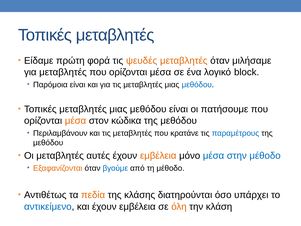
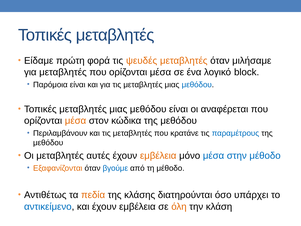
πατήσουμε: πατήσουμε -> αναφέρεται (225, 109)
